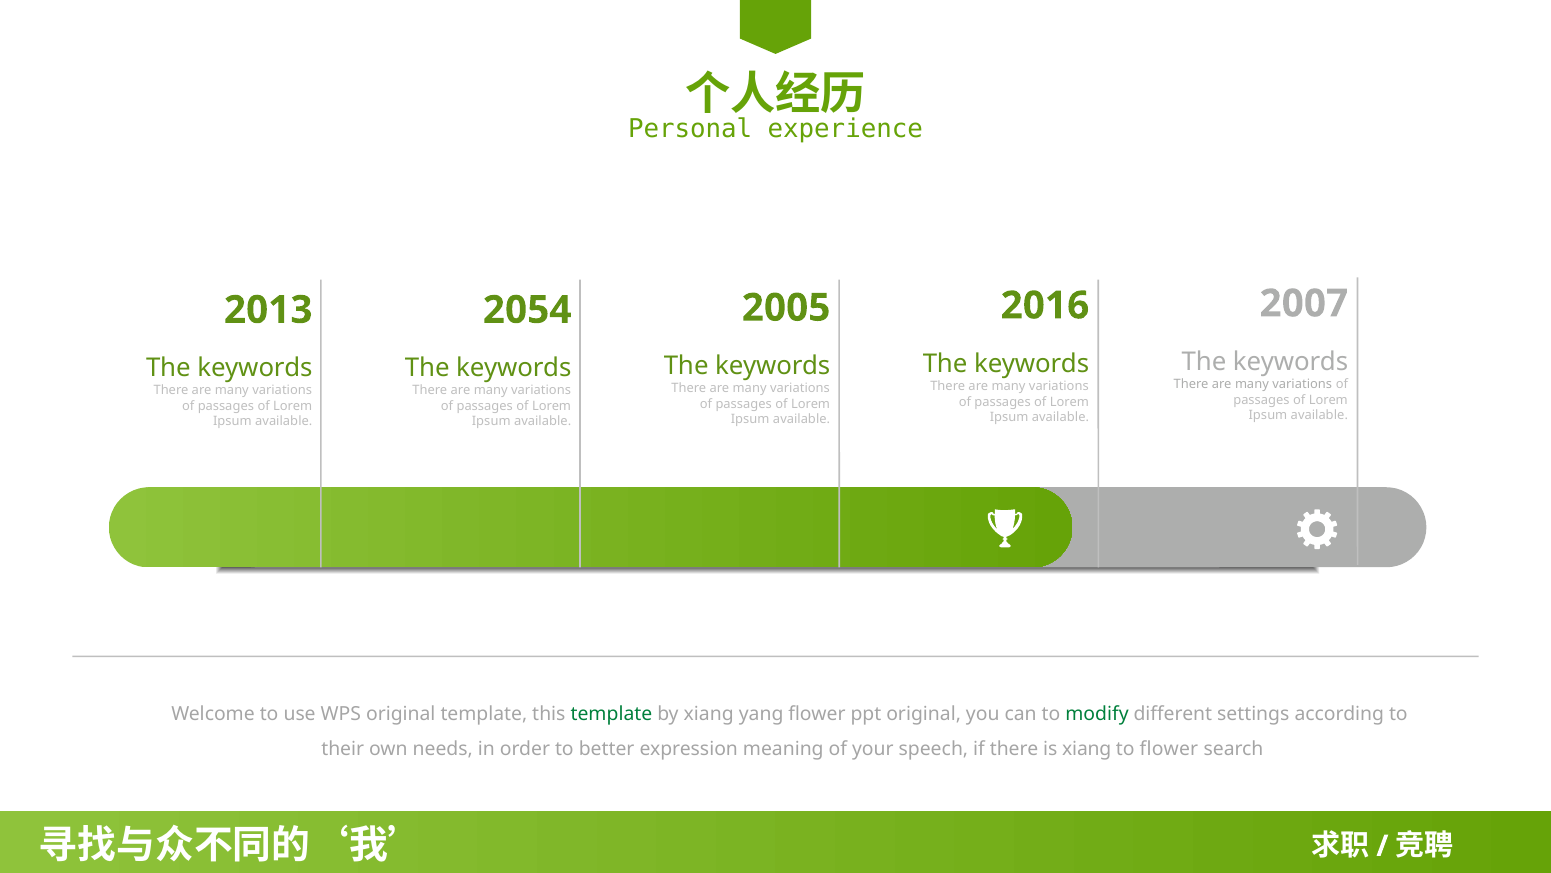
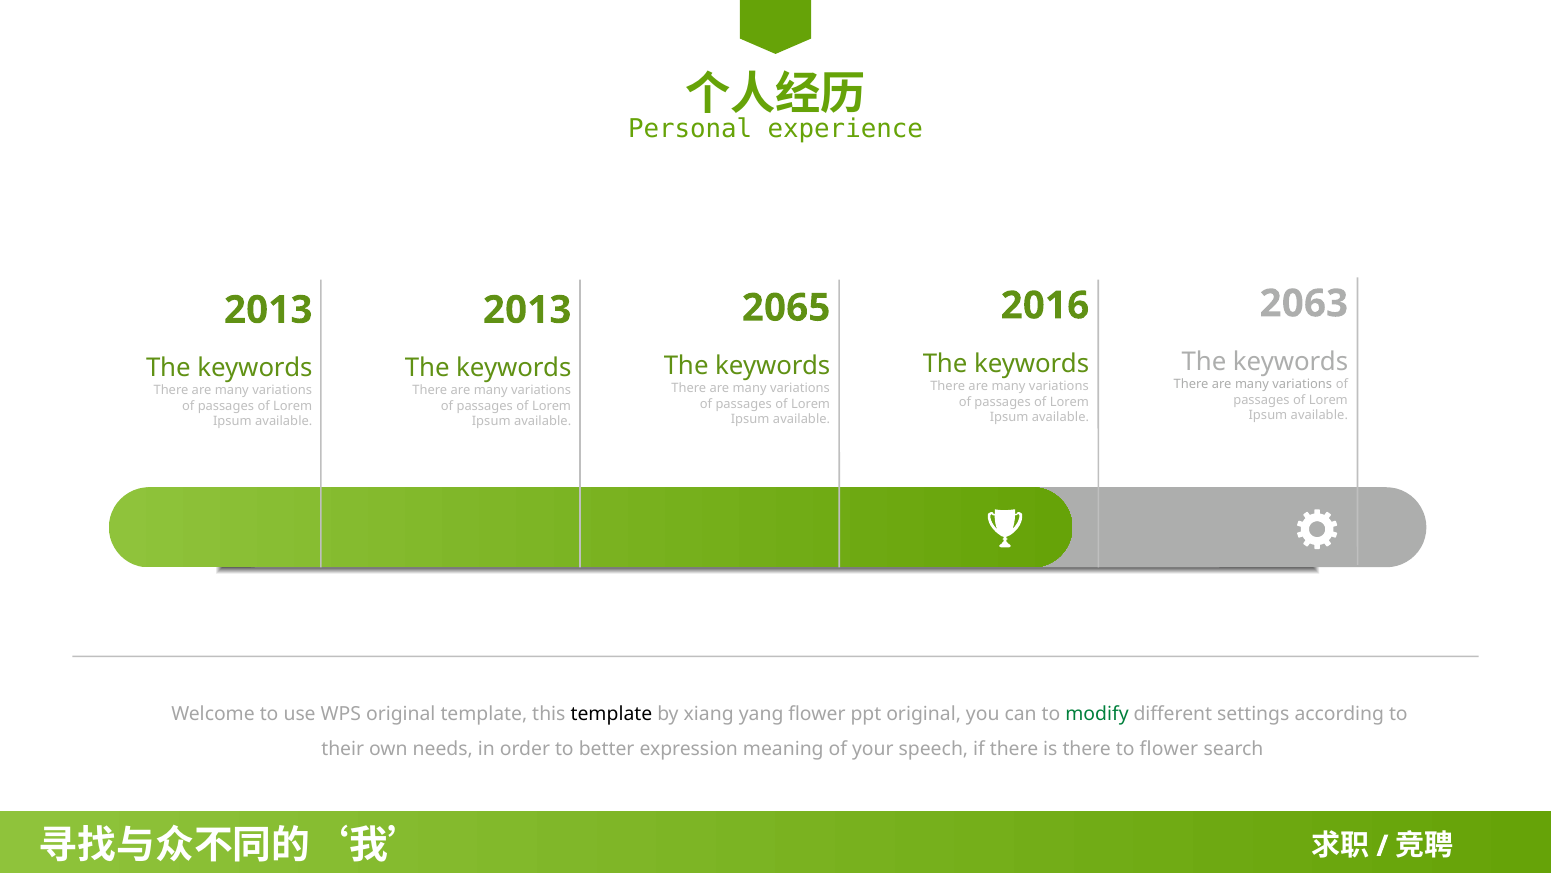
2007: 2007 -> 2063 (1304, 303)
2005: 2005 -> 2065 (786, 308)
2054: 2054 -> 2013 (527, 310)
template colour: green -> black (611, 713)
is xiang: xiang -> there (1087, 748)
